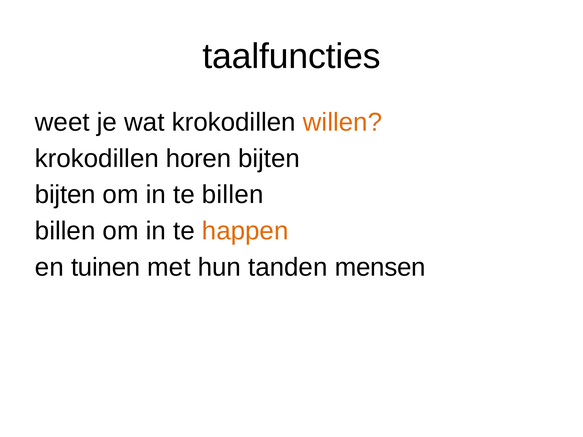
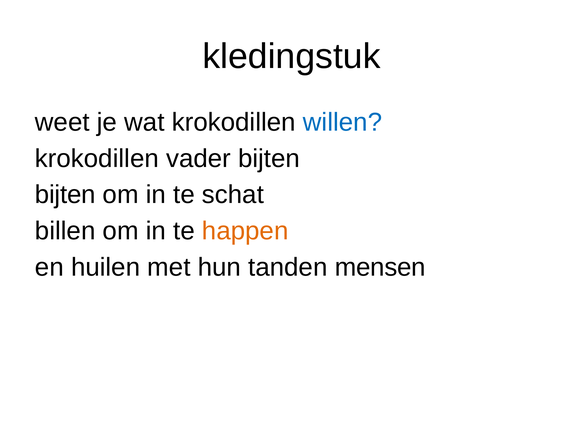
taalfuncties: taalfuncties -> kledingstuk (291, 56)
willen colour: orange -> blue (343, 122)
horen: horen -> vader (198, 159)
te billen: billen -> schat (233, 195)
tuinen: tuinen -> huilen (106, 267)
